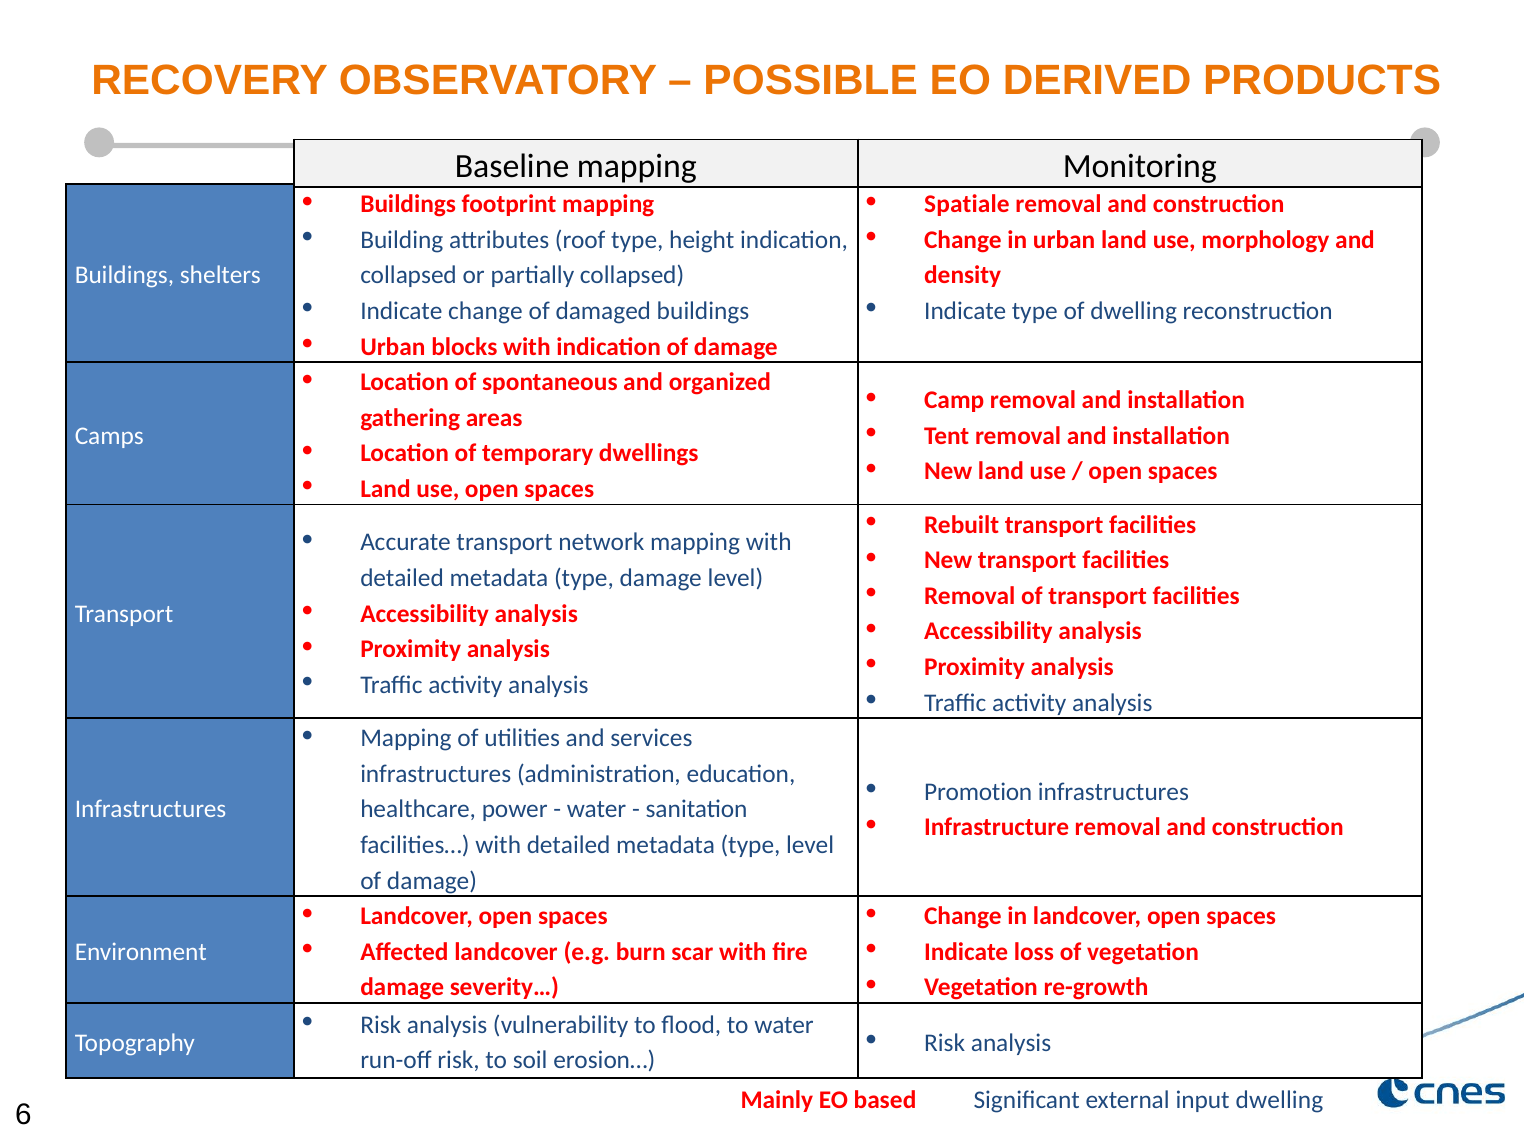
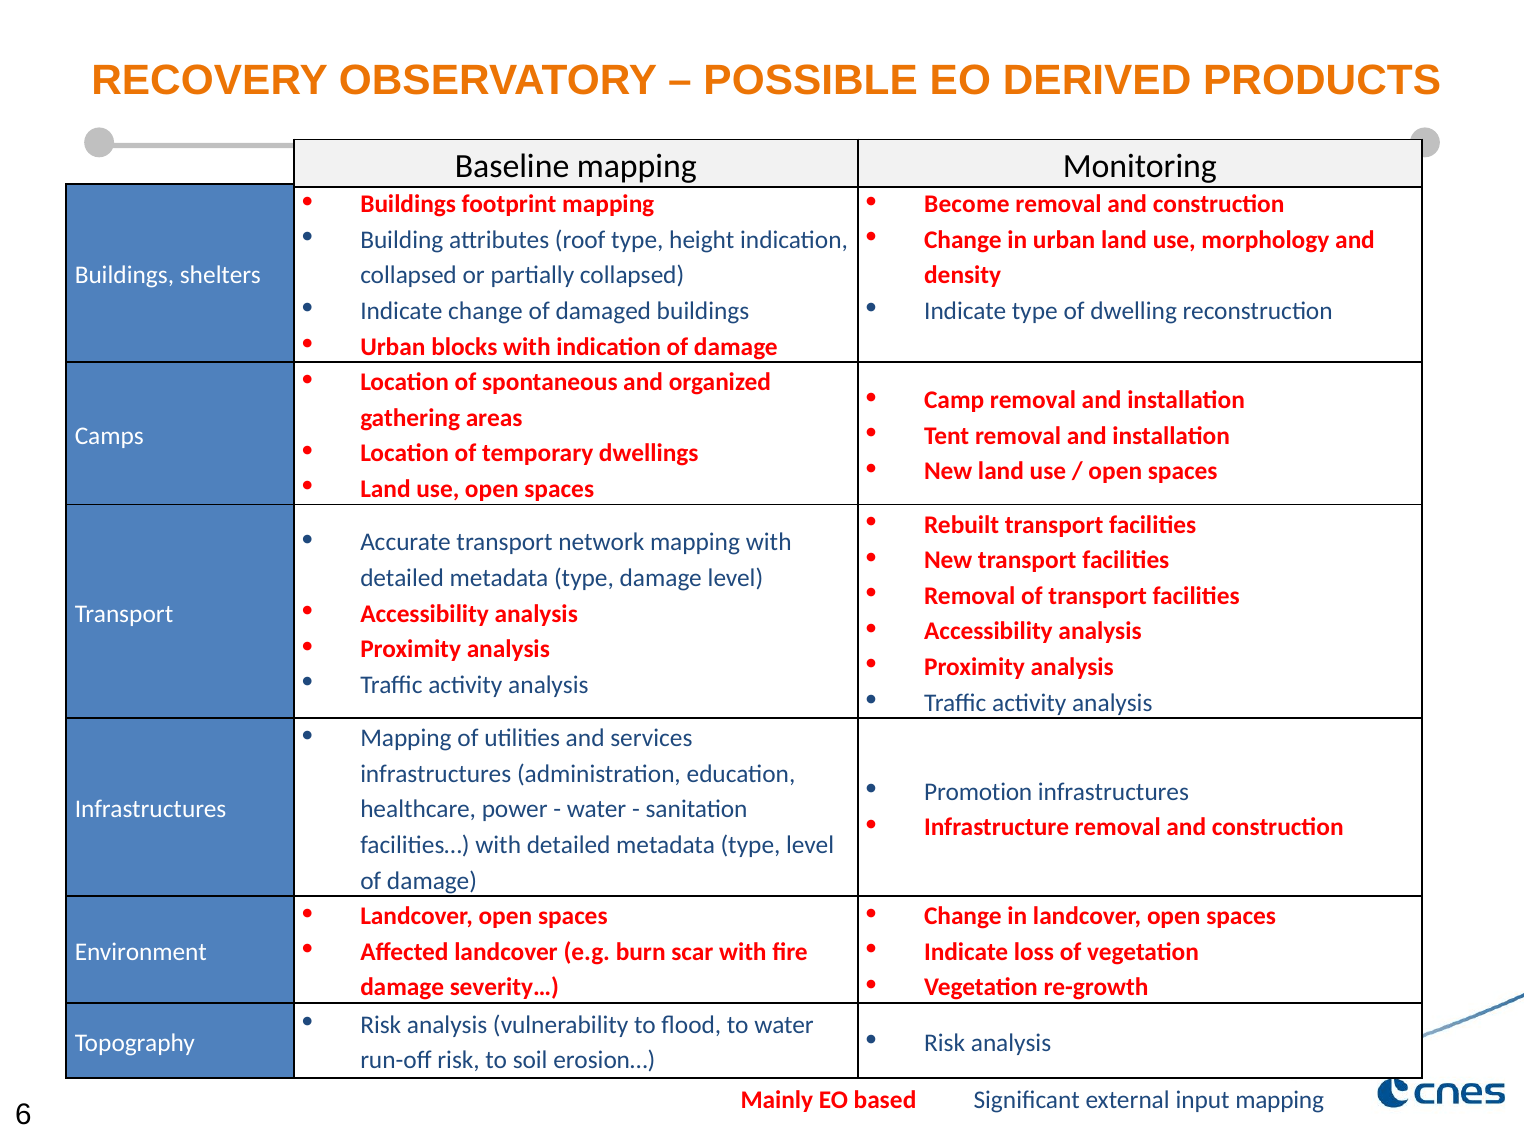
Spatiale: Spatiale -> Become (967, 204)
input dwelling: dwelling -> mapping (1280, 1100)
